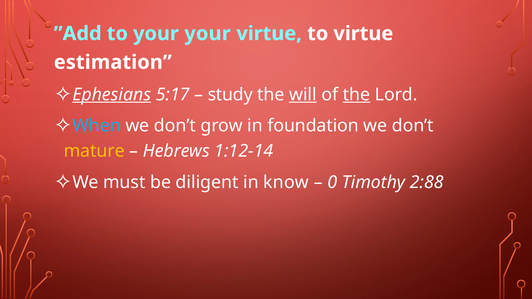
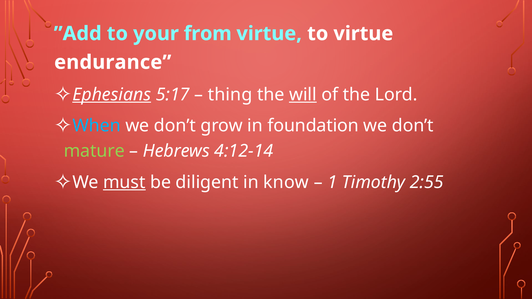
your your: your -> from (208, 34)
estimation: estimation -> endurance (113, 62)
study: study -> thing (230, 95)
the underline: present -> none (357, 95)
mature colour: yellow -> light green (94, 151)
1:12-14: 1:12-14 -> 4:12-14 (244, 151)
must underline: none -> present (124, 182)
0: 0 -> 1 (332, 182)
2:88: 2:88 -> 2:55 (427, 182)
